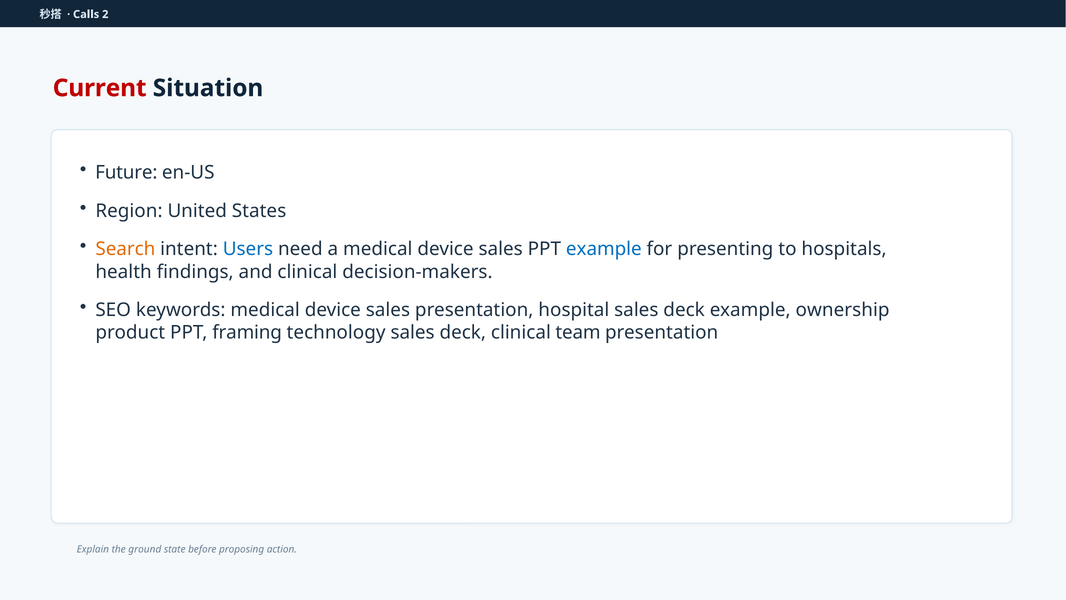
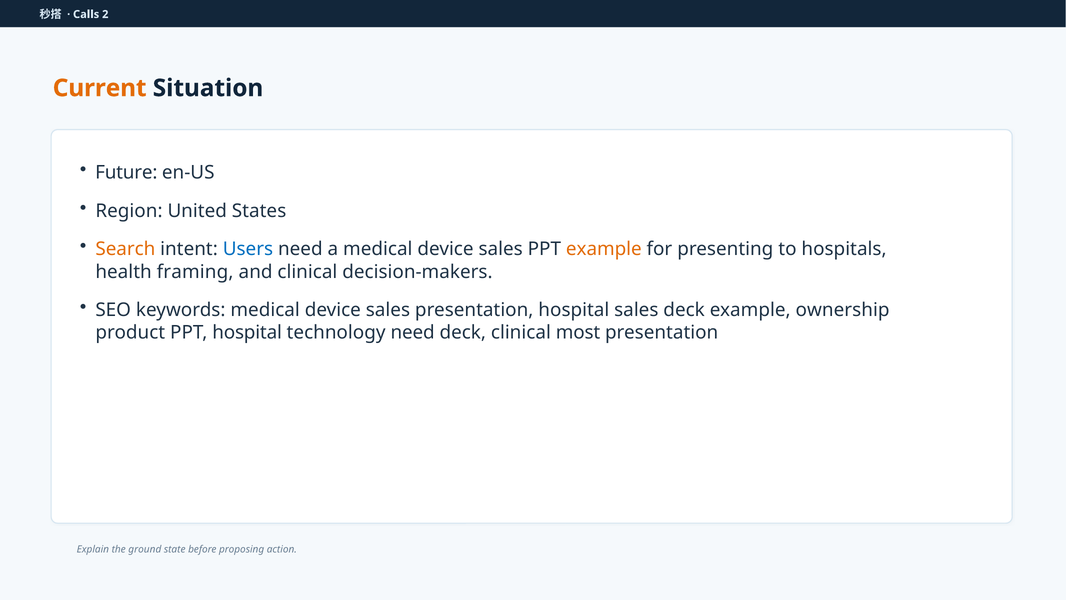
Current colour: red -> orange (100, 88)
example colour: blue -> orange (604, 249)
findings: findings -> framing (195, 272)
PPT framing: framing -> hospital (247, 332)
technology sales: sales -> need (413, 332)
team: team -> most (578, 332)
